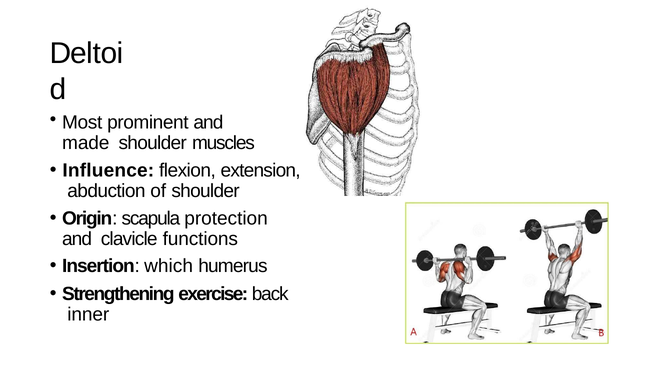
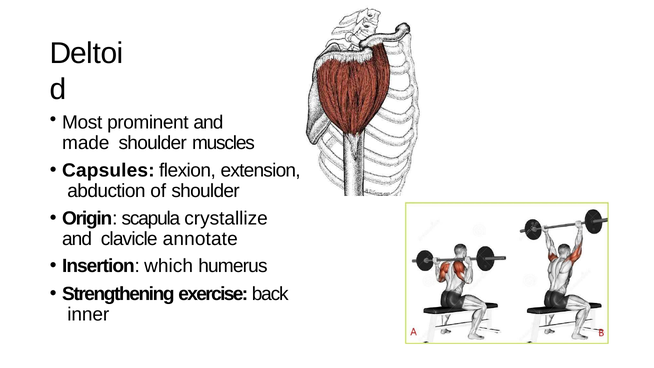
Influence: Influence -> Capsules (108, 170)
protection: protection -> crystallize (226, 218)
functions: functions -> annotate (200, 239)
